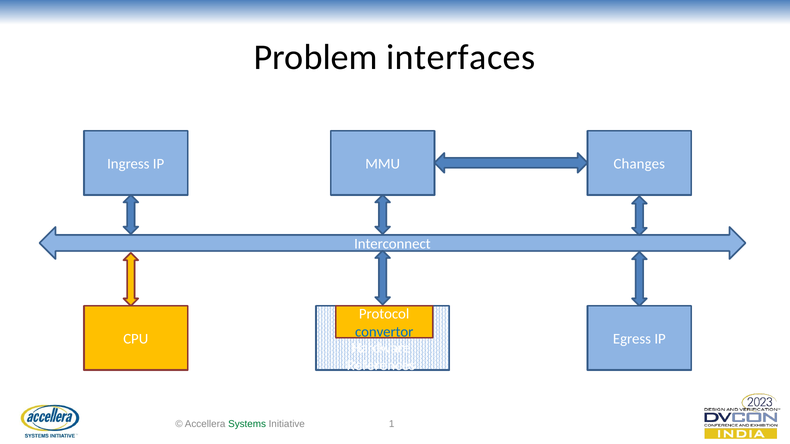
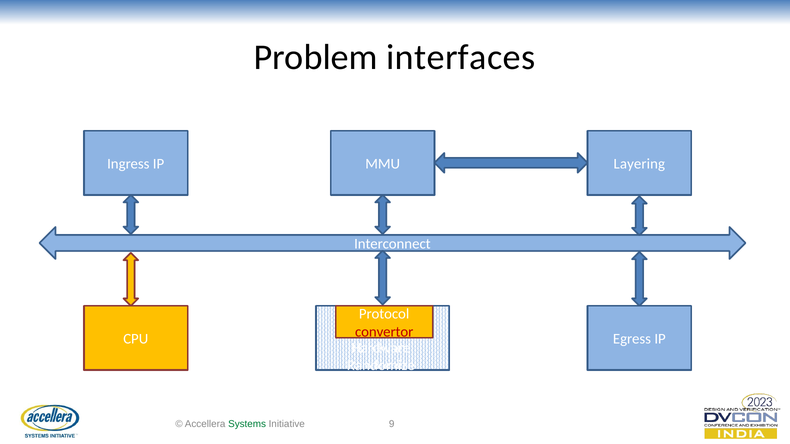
Changes: Changes -> Layering (639, 164)
convertor colour: blue -> red (384, 332)
References: References -> Randomize (381, 366)
1: 1 -> 9 (392, 424)
